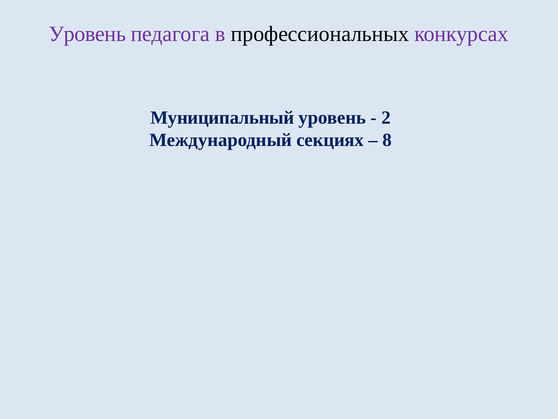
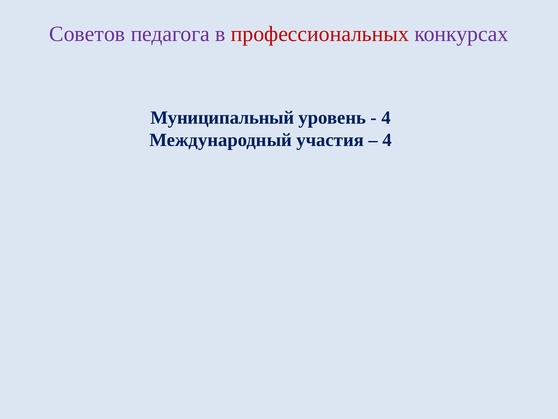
Уровень: Уровень -> Советов (87, 34)
профессиональных colour: black -> red (320, 34)
2: 2 -> 4 (386, 117)
секциях: секциях -> участия (330, 140)
8: 8 -> 4 (387, 140)
